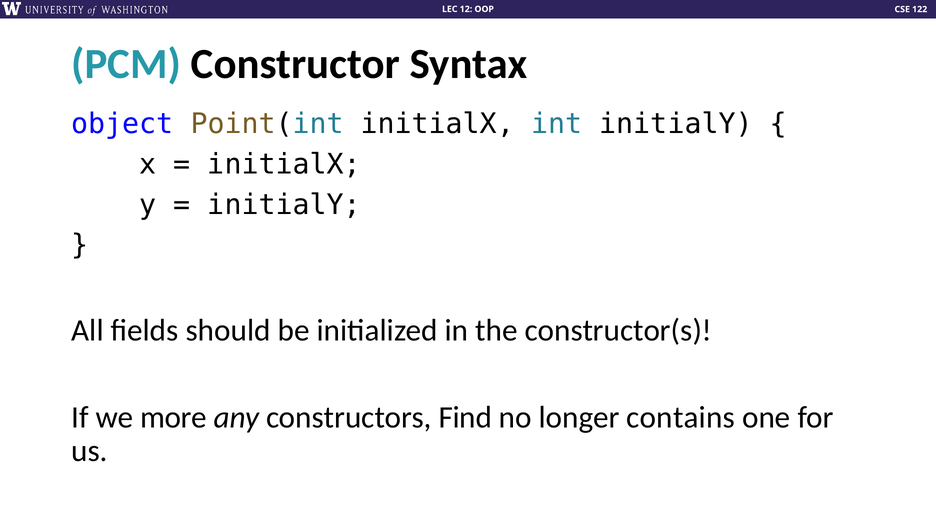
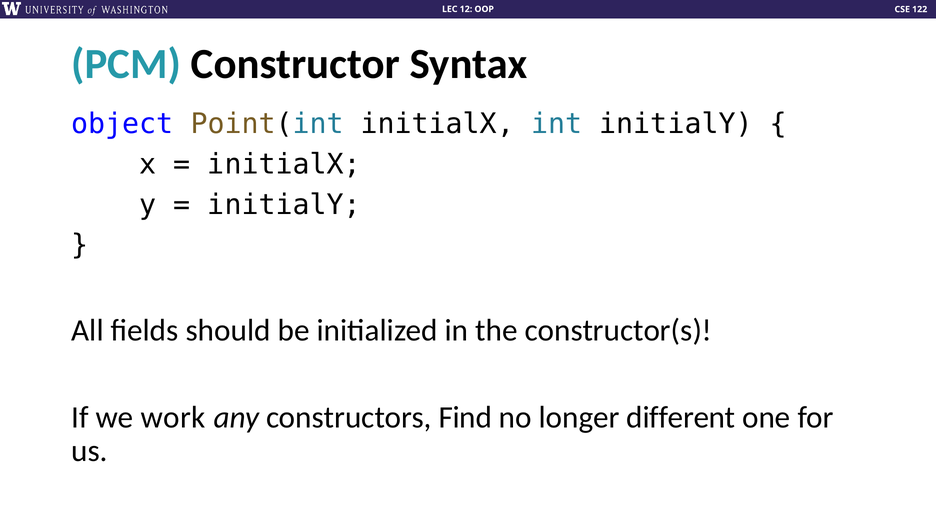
more: more -> work (173, 417)
contains: contains -> different (681, 417)
